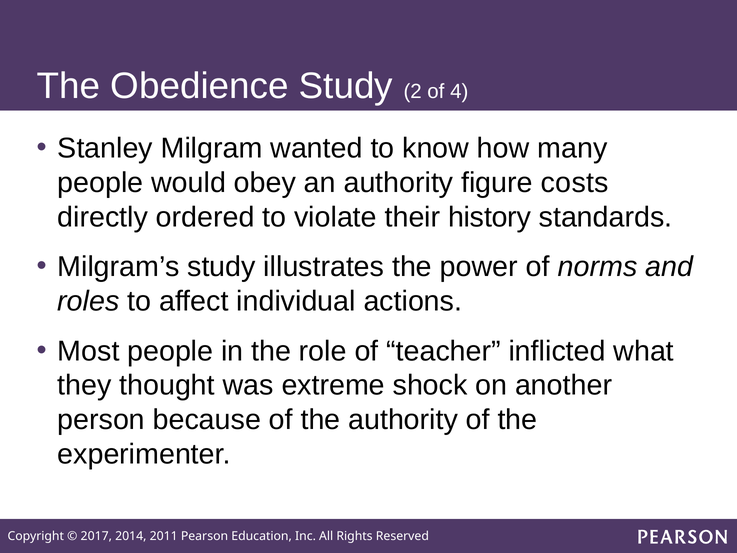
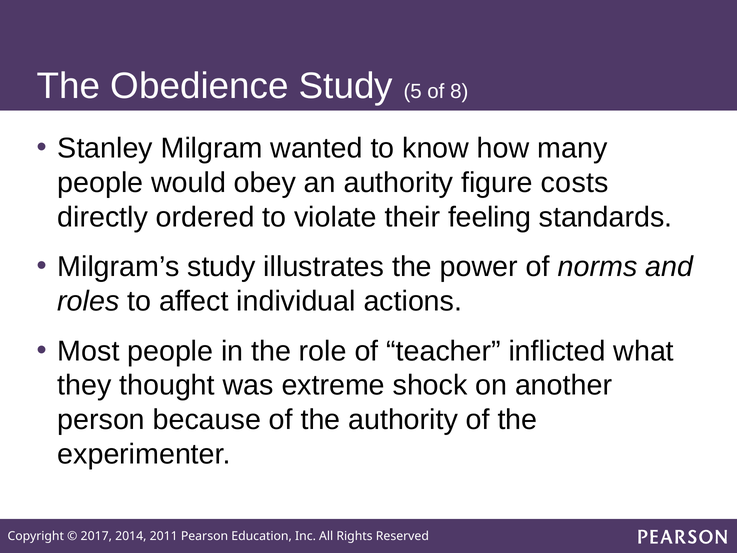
2: 2 -> 5 (413, 92)
4: 4 -> 8 (459, 92)
history: history -> feeling (490, 217)
